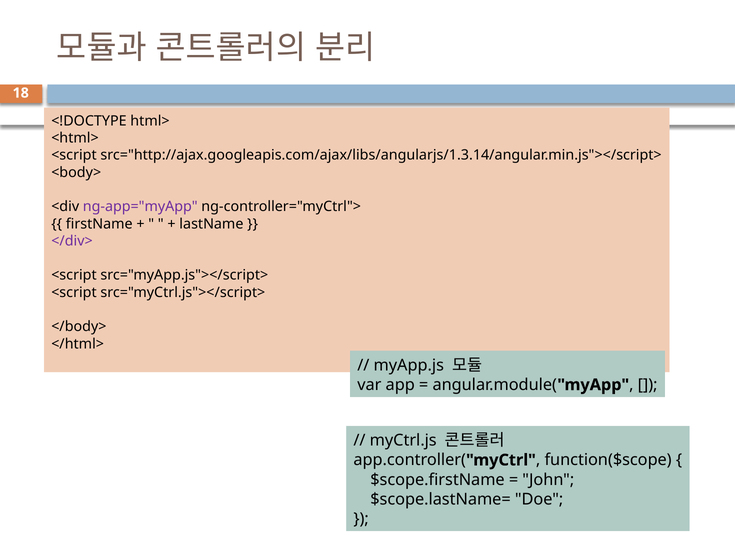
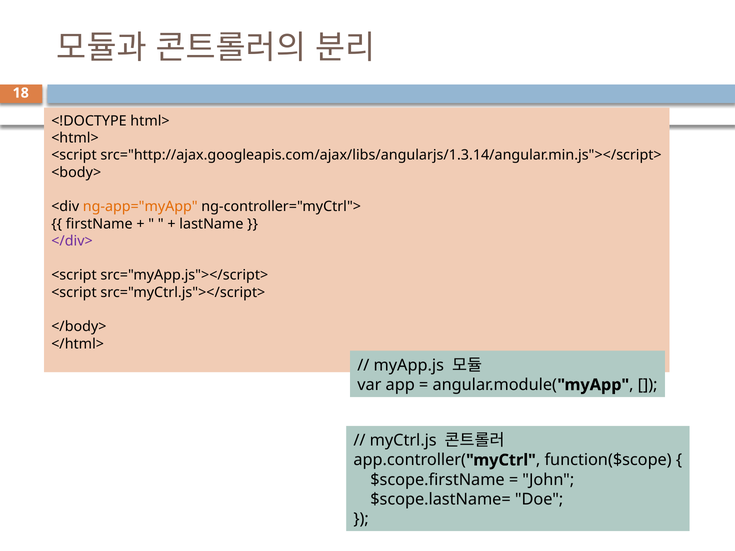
ng-app="myApp colour: purple -> orange (140, 207)
